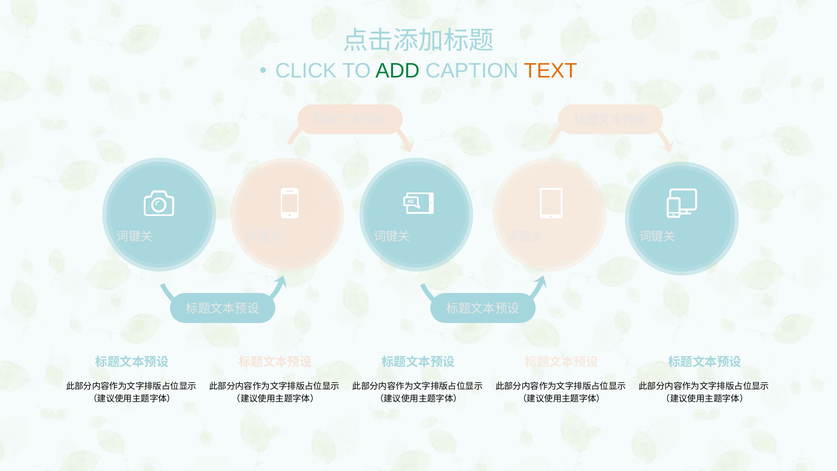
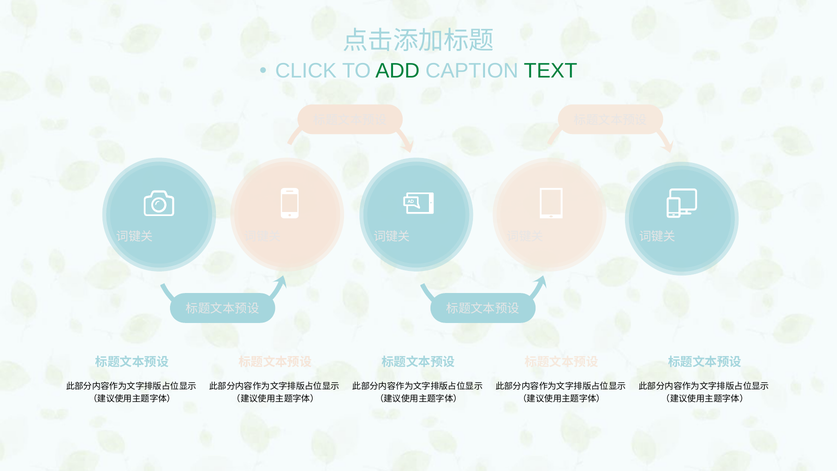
TEXT colour: orange -> green (551, 71)
